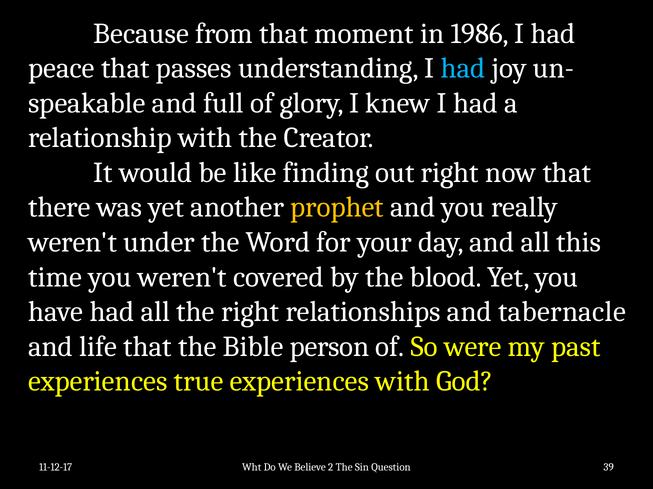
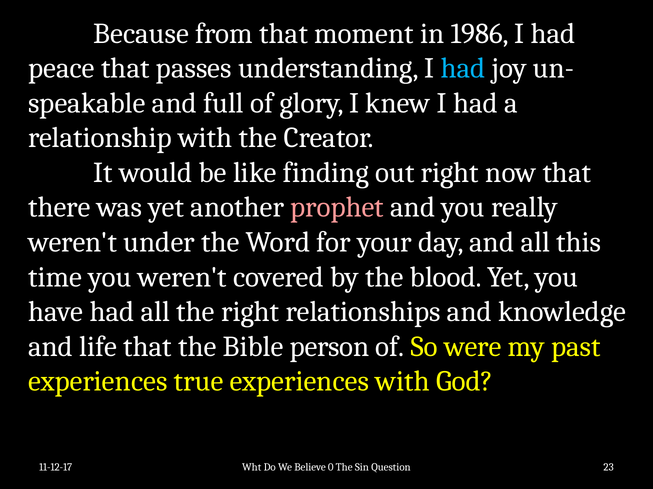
prophet colour: yellow -> pink (337, 208)
tabernacle: tabernacle -> knowledge (562, 312)
2: 2 -> 0 (331, 468)
39: 39 -> 23 (609, 468)
